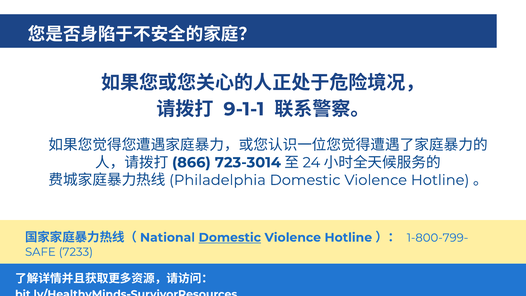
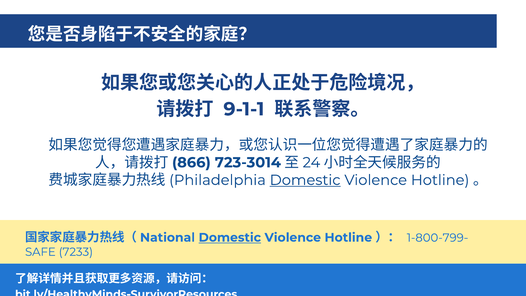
Domestic underline: none -> present (305, 180)
